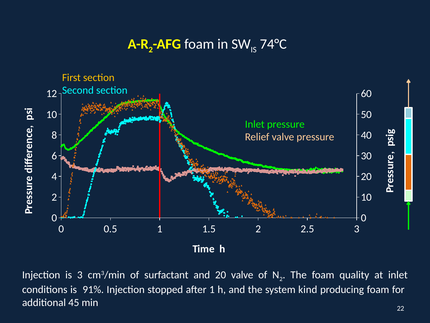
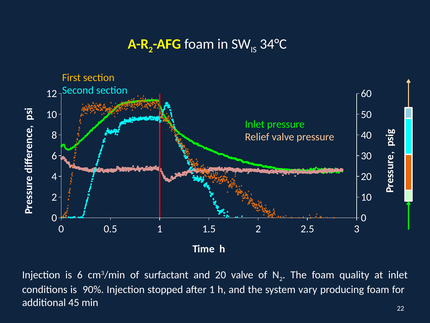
74°C: 74°C -> 34°C (273, 44)
is 3: 3 -> 6 (80, 274)
91%: 91% -> 90% (93, 289)
kind: kind -> vary (308, 289)
